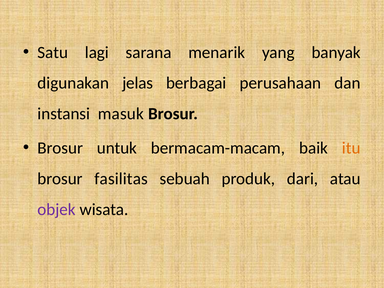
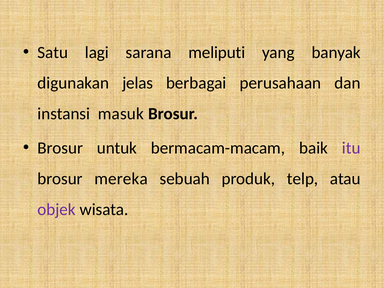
menarik: menarik -> meliputi (217, 52)
itu colour: orange -> purple (351, 148)
fasilitas: fasilitas -> mereka (121, 179)
dari: dari -> telp (303, 179)
